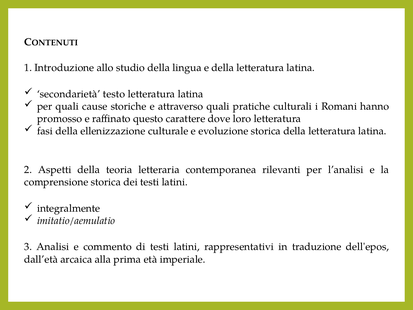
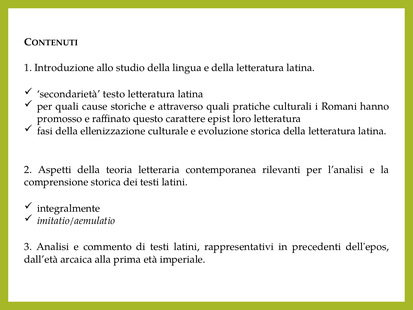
dove: dove -> epist (219, 119)
traduzione: traduzione -> precedenti (317, 247)
